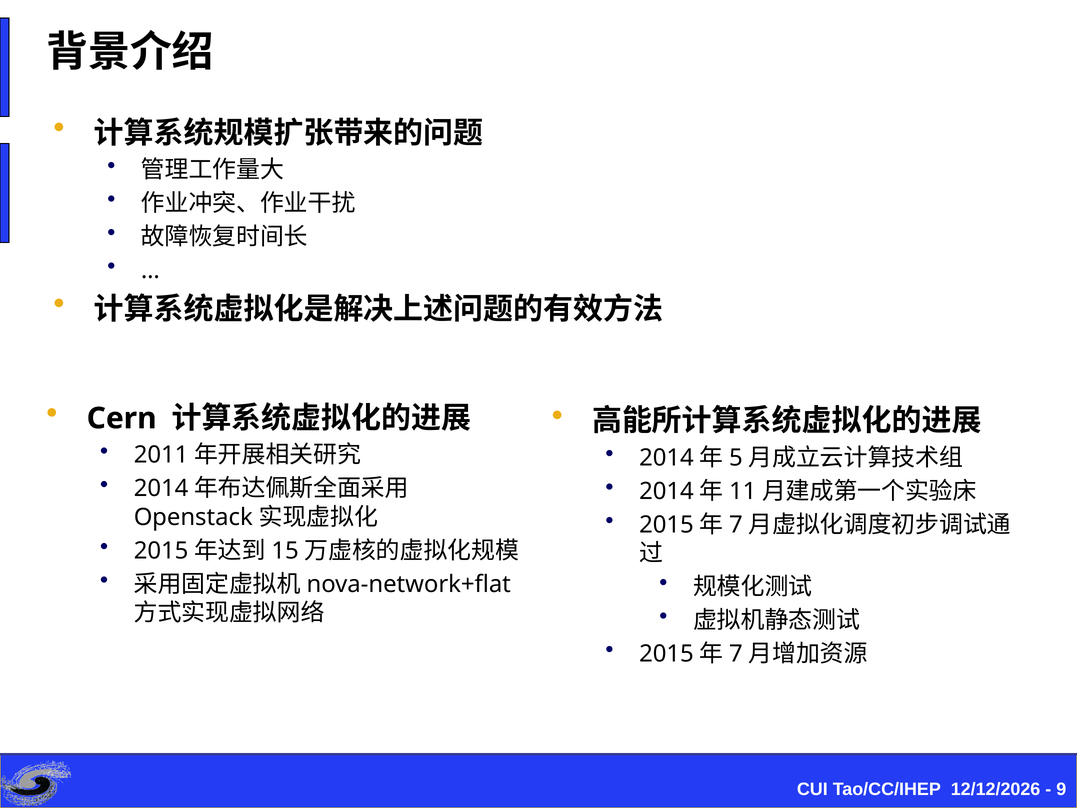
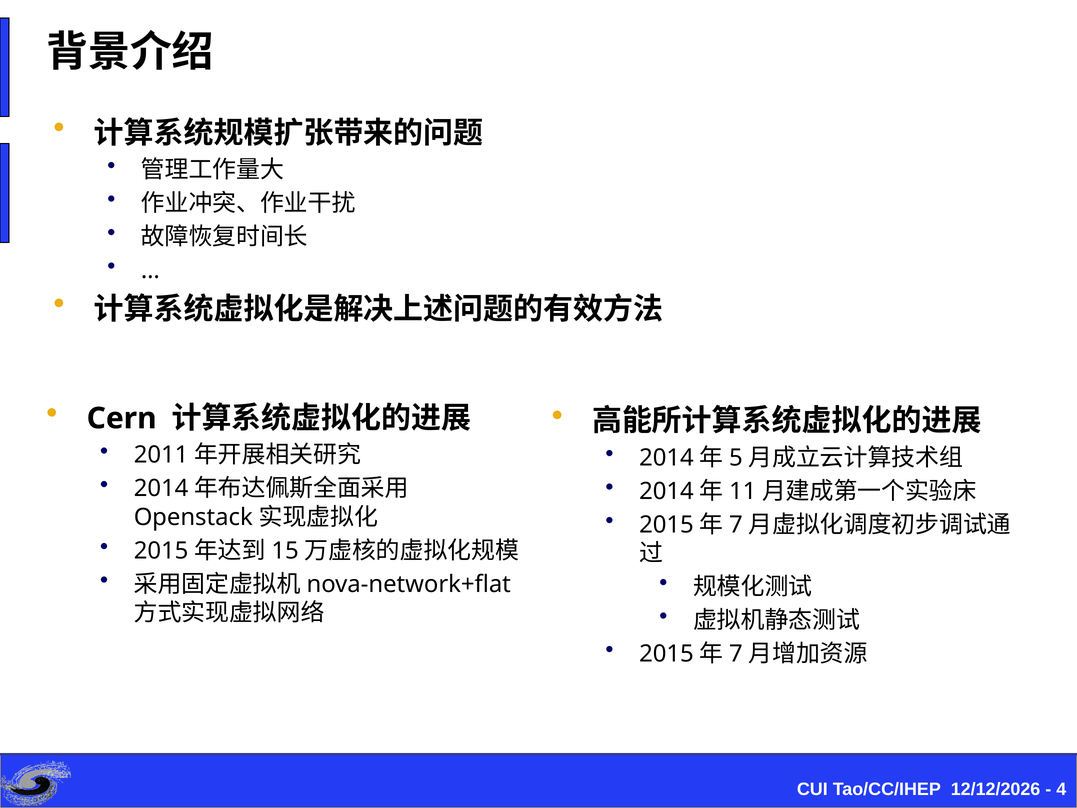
9: 9 -> 4 (1061, 789)
